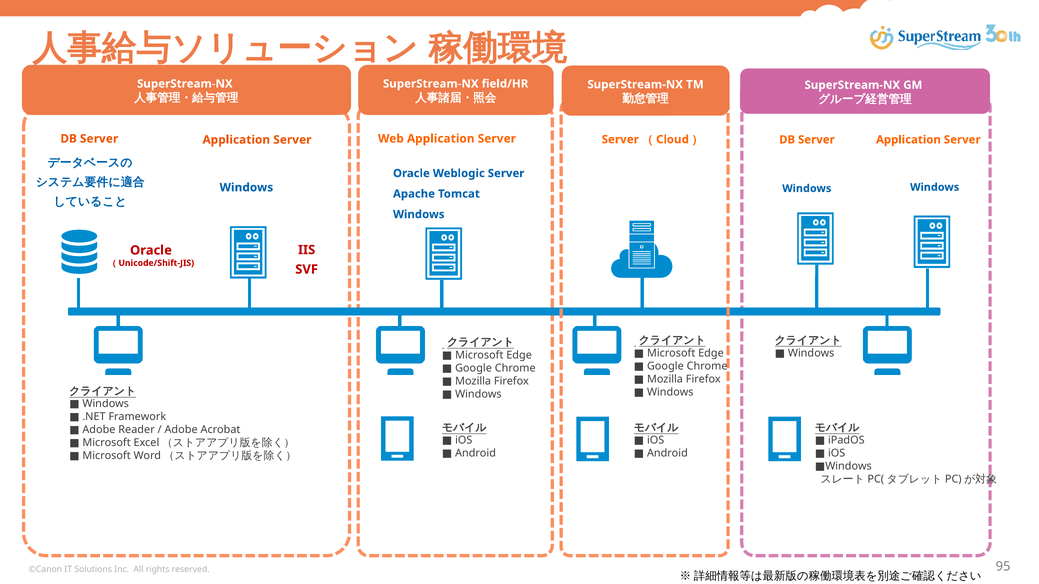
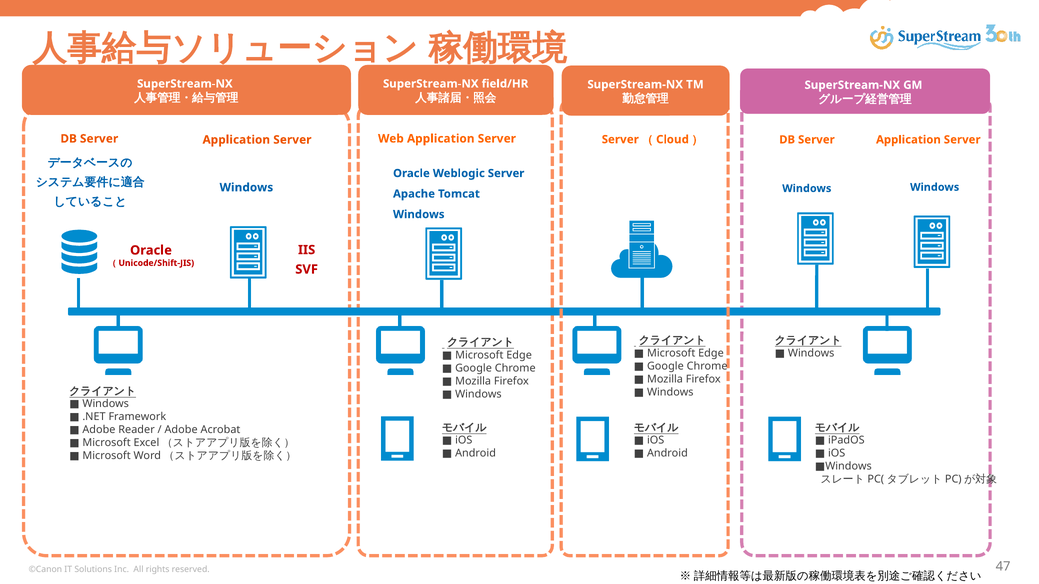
95: 95 -> 47 (1003, 567)
